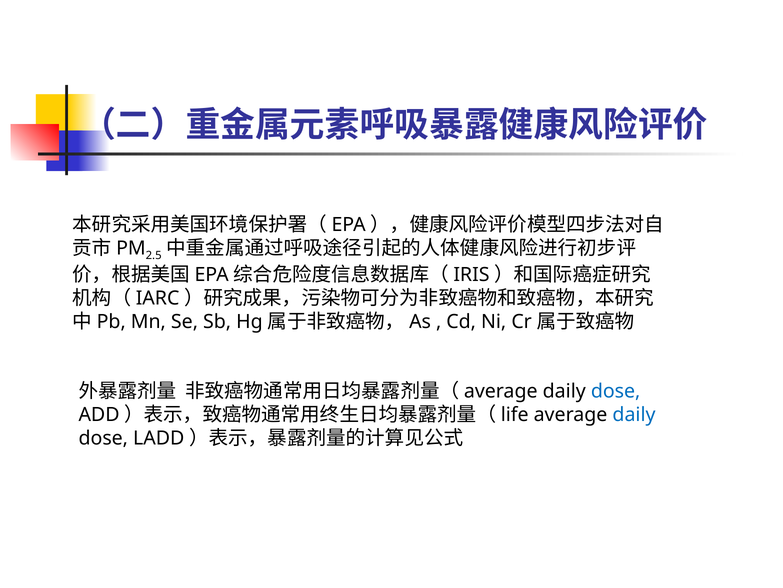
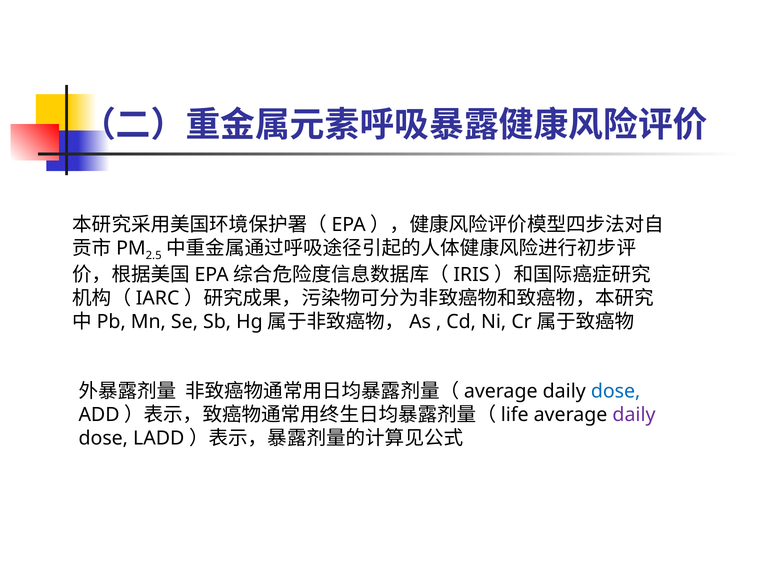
daily colour: blue -> purple (634, 414)
